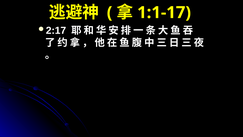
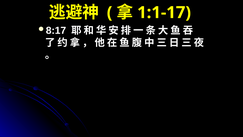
2:17: 2:17 -> 8:17 (56, 30)
